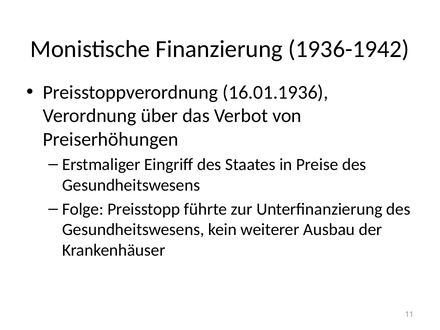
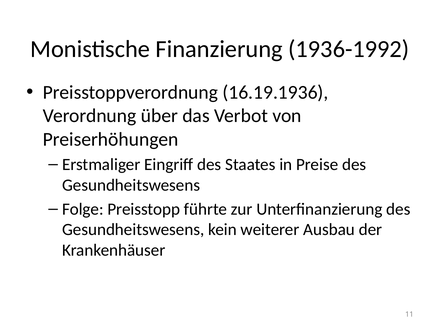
1936-1942: 1936-1942 -> 1936-1992 (349, 49)
16.01.1936: 16.01.1936 -> 16.19.1936 (275, 92)
